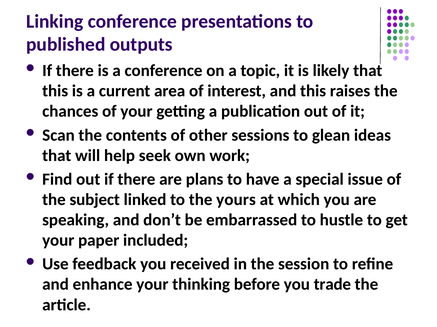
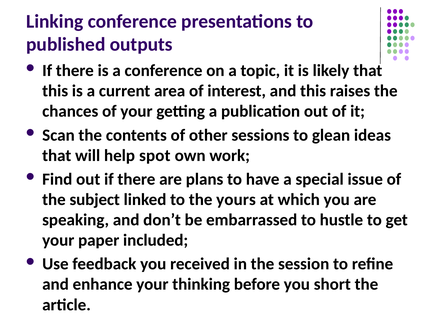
seek: seek -> spot (155, 156)
trade: trade -> short (332, 285)
